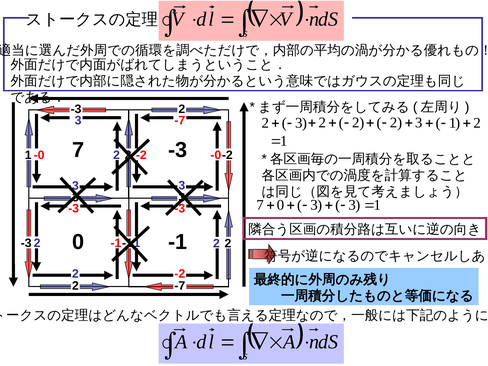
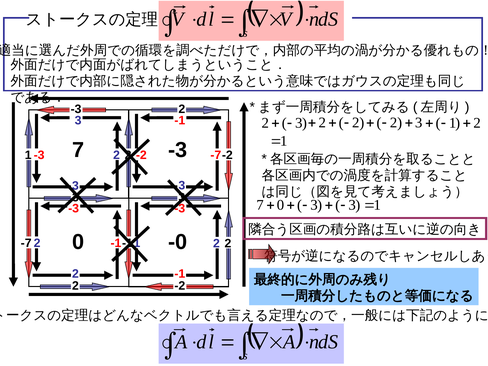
3 -7: -7 -> -1 (180, 121)
-0: -0 -> -3 (39, 155)
-0: -0 -> -7 (216, 155)
-1: -1 -> -0 (178, 242)
-3: -3 -> -7 (26, 243)
2 -2: -2 -> -1 (180, 274)
-7: -7 -> -2 (180, 286)
